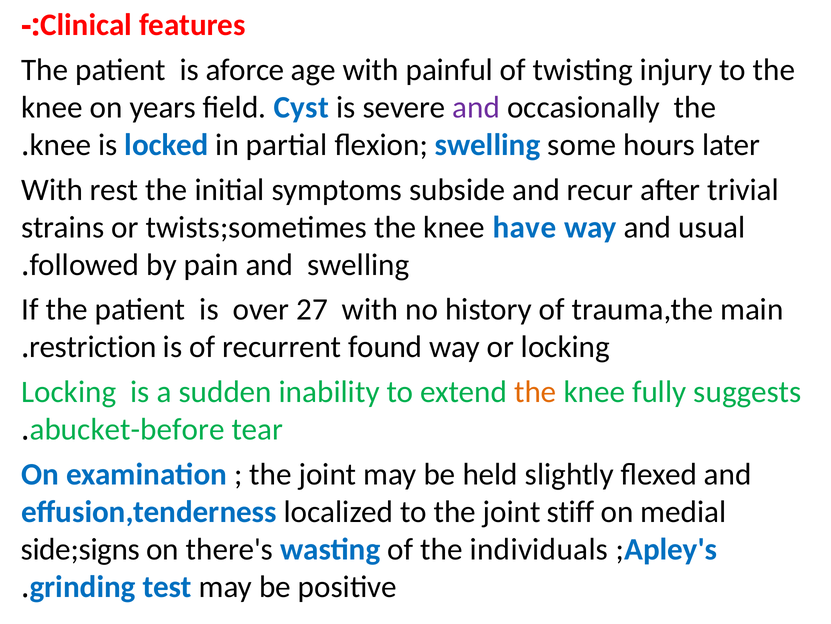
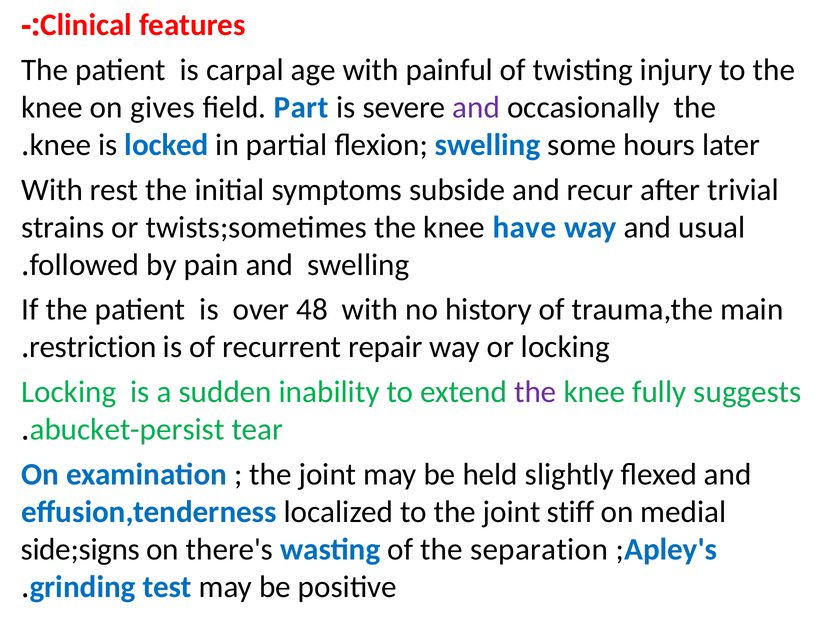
aforce: aforce -> carpal (245, 70)
years: years -> gives (163, 107)
Cyst: Cyst -> Part (301, 107)
27: 27 -> 48 (312, 309)
found: found -> repair (385, 347)
the colour: orange -> purple (535, 391)
abucket-before: abucket-before -> abucket-persist (127, 429)
individuals: individuals -> separation (539, 549)
